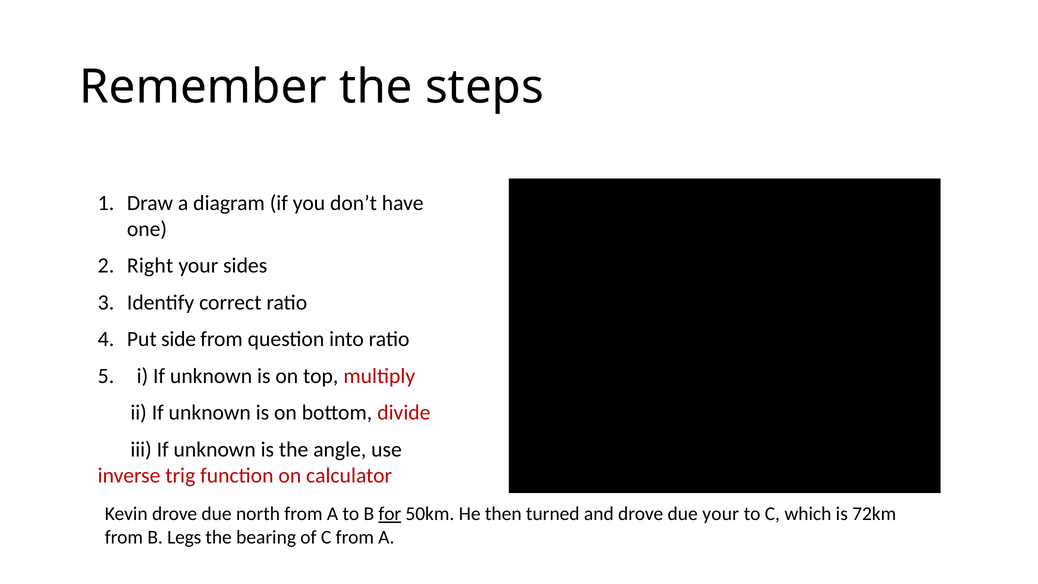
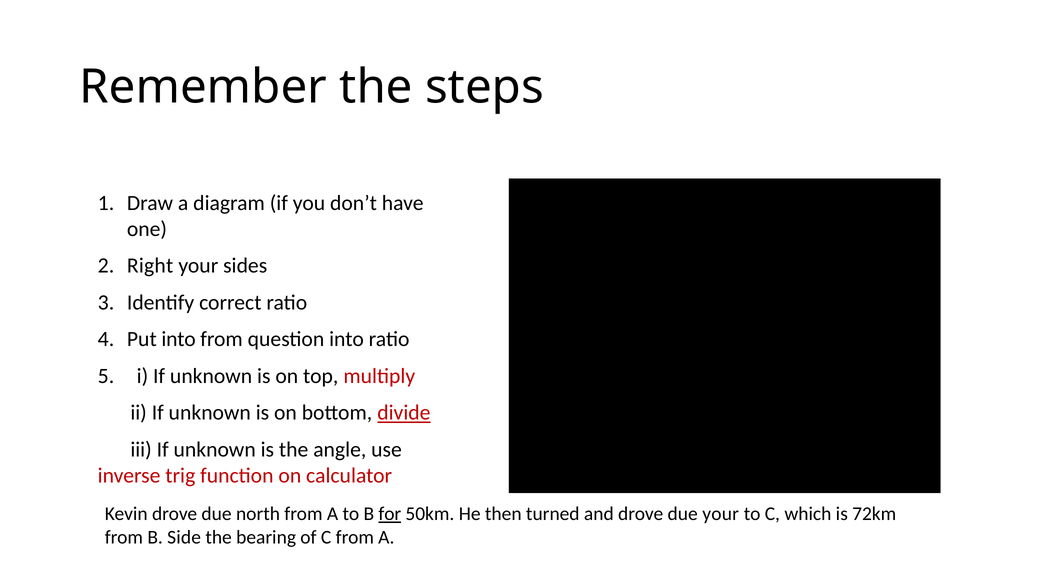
Put side: side -> into (179, 339)
divide underline: none -> present (404, 413)
Legs: Legs -> Side (184, 537)
